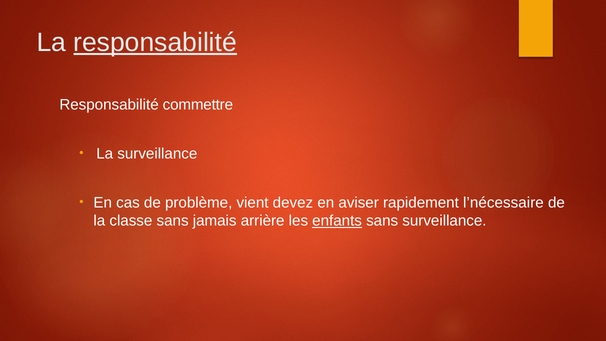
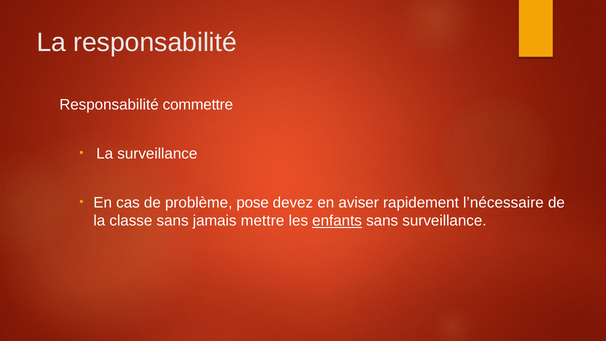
responsabilité underline: present -> none (155, 43)
vient: vient -> pose (253, 203)
arrière: arrière -> mettre (263, 221)
